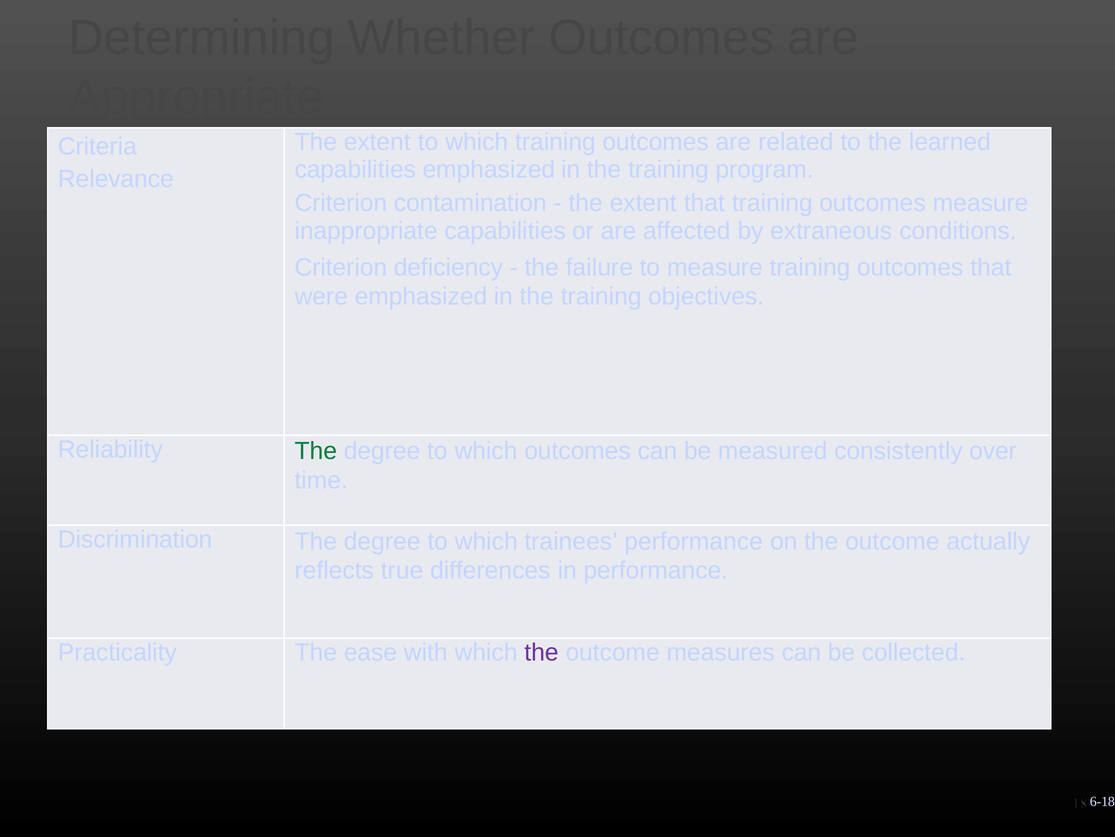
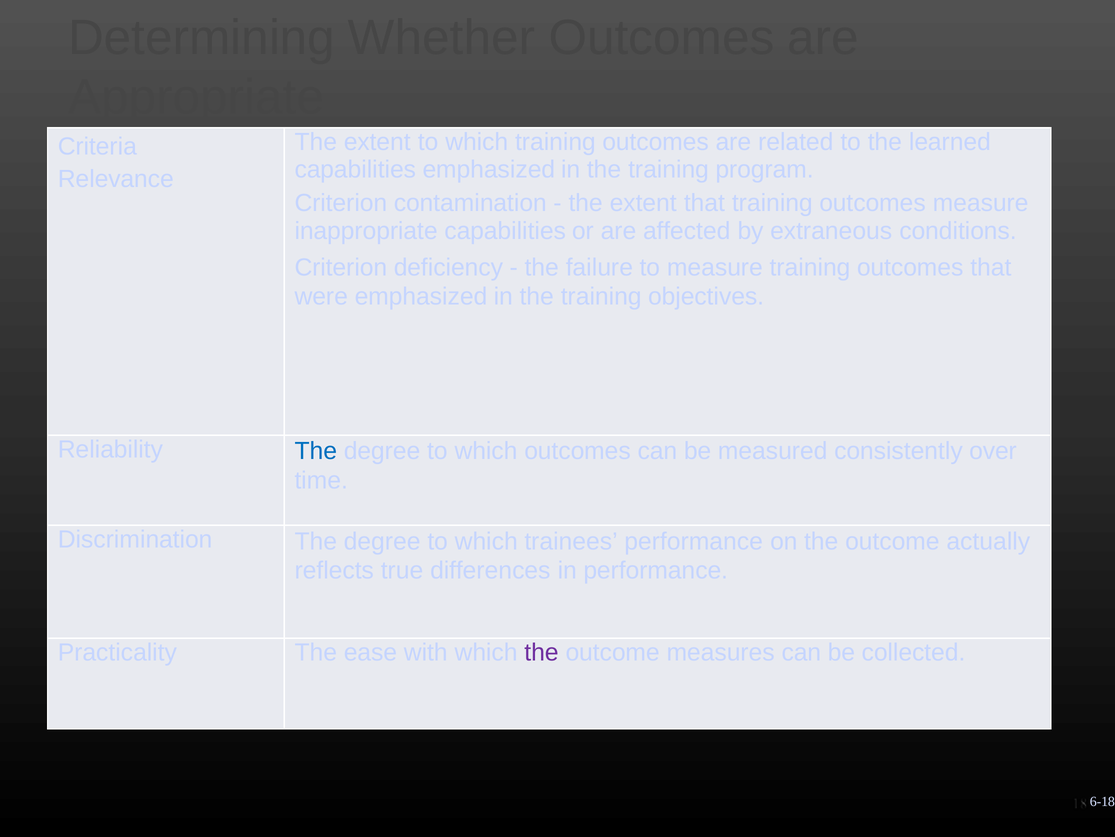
The colour: green -> blue (316, 451)
